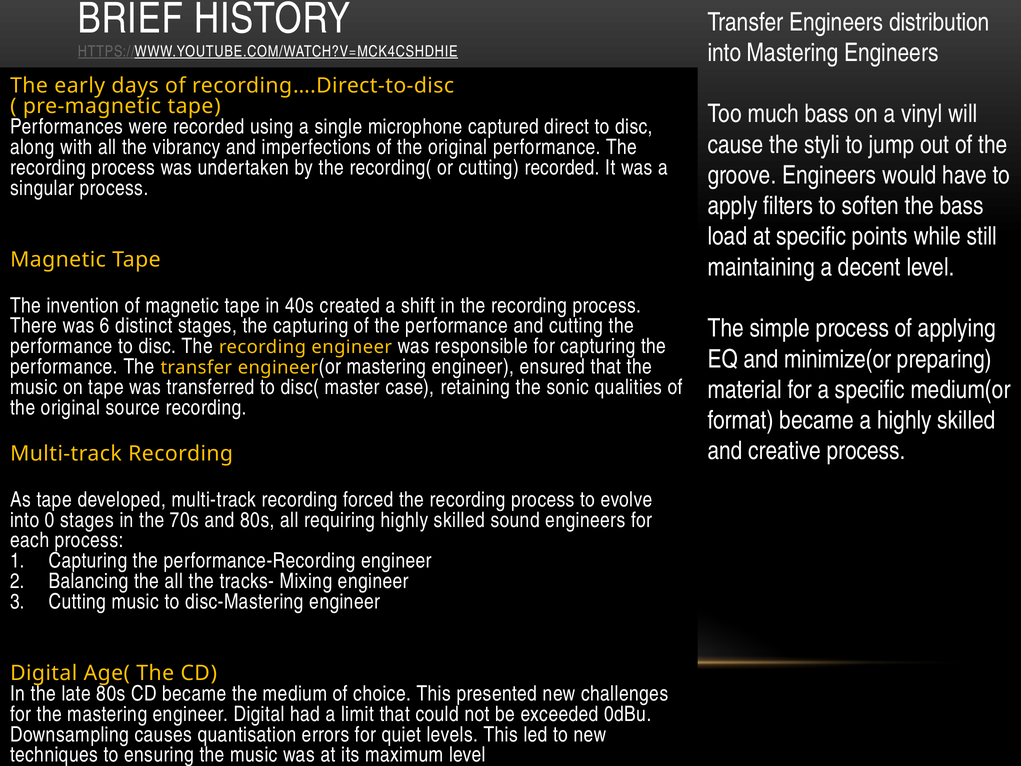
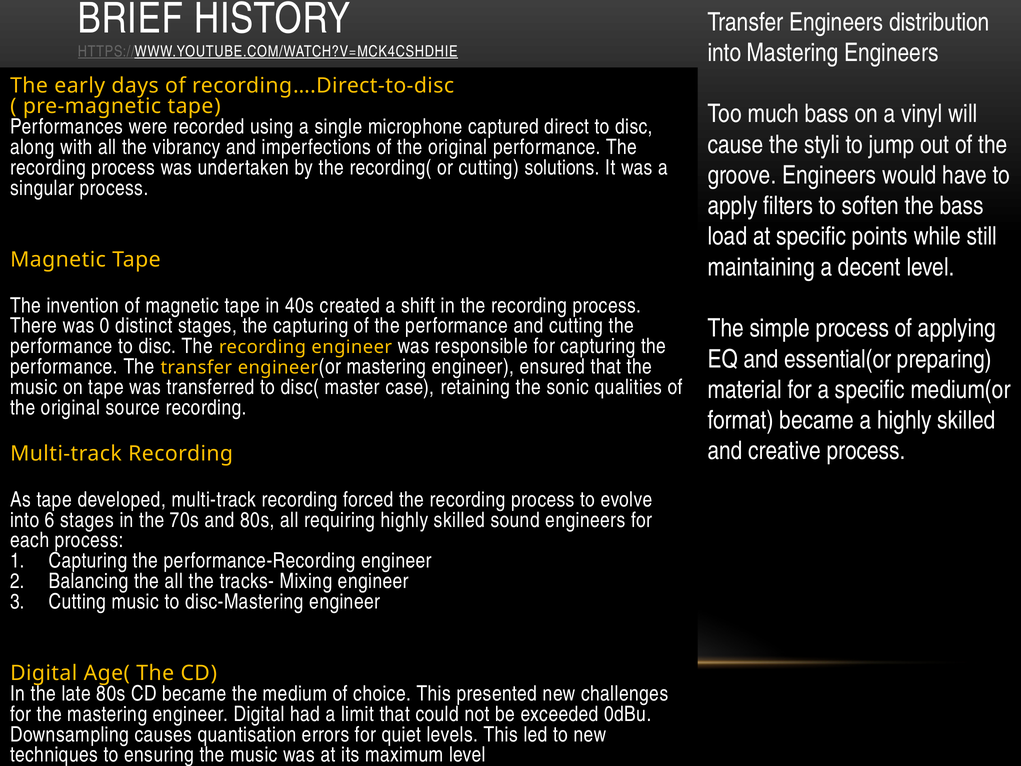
cutting recorded: recorded -> solutions (562, 168)
6: 6 -> 0 (105, 326)
minimize(or: minimize(or -> essential(or (838, 359)
0: 0 -> 6 (50, 520)
